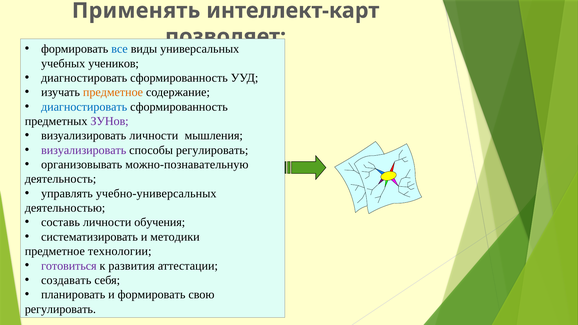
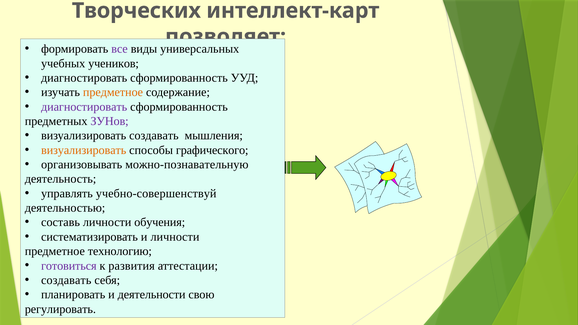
Применять: Применять -> Творческих (136, 11)
все colour: blue -> purple (120, 49)
диагностировать colour: blue -> purple (84, 107)
визуализировать личности: личности -> создавать (154, 136)
визуализировать colour: purple -> orange (84, 150)
способы регулировать: регулировать -> графического (212, 150)
учебно-универсальных: учебно-универсальных -> учебно-совершенствуй (156, 194)
и методики: методики -> личности (175, 237)
технологии: технологии -> технологию (120, 251)
и формировать: формировать -> деятельности (152, 295)
